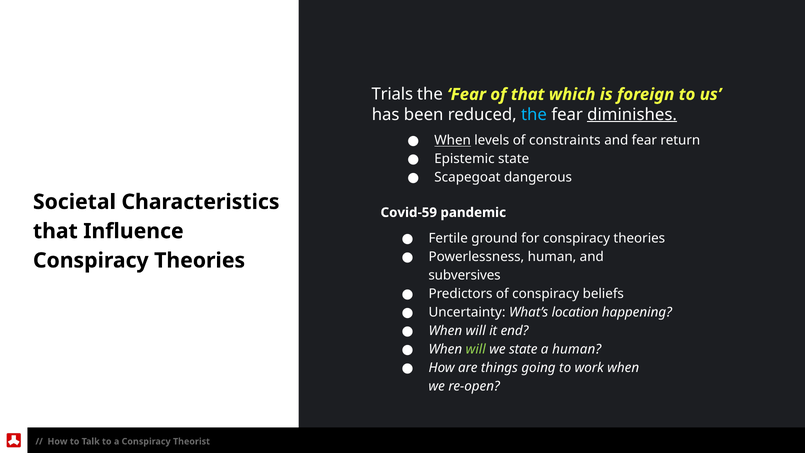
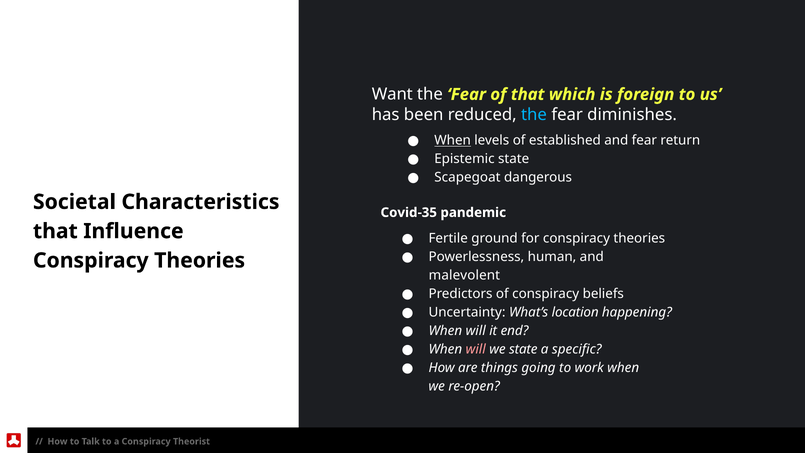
Trials: Trials -> Want (392, 94)
diminishes underline: present -> none (632, 114)
constraints: constraints -> established (565, 140)
Covid-59: Covid-59 -> Covid-35 (409, 212)
subversives: subversives -> malevolent (464, 275)
will colour: light green -> pink (476, 349)
a human: human -> specific (577, 349)
